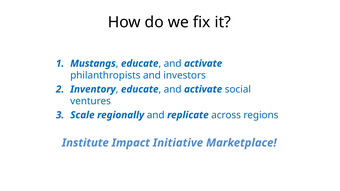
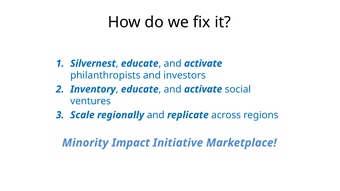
Mustangs: Mustangs -> Silvernest (93, 64)
Institute: Institute -> Minority (85, 143)
